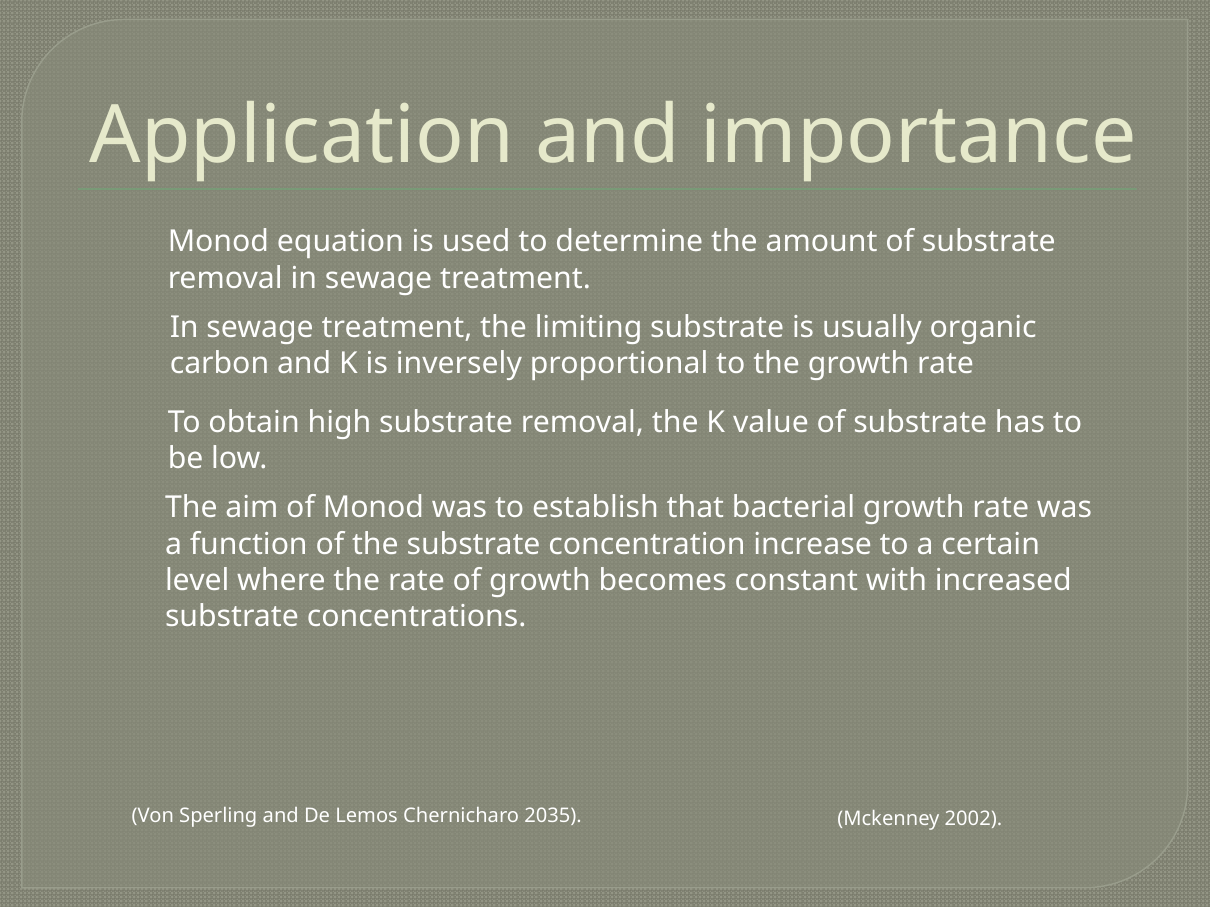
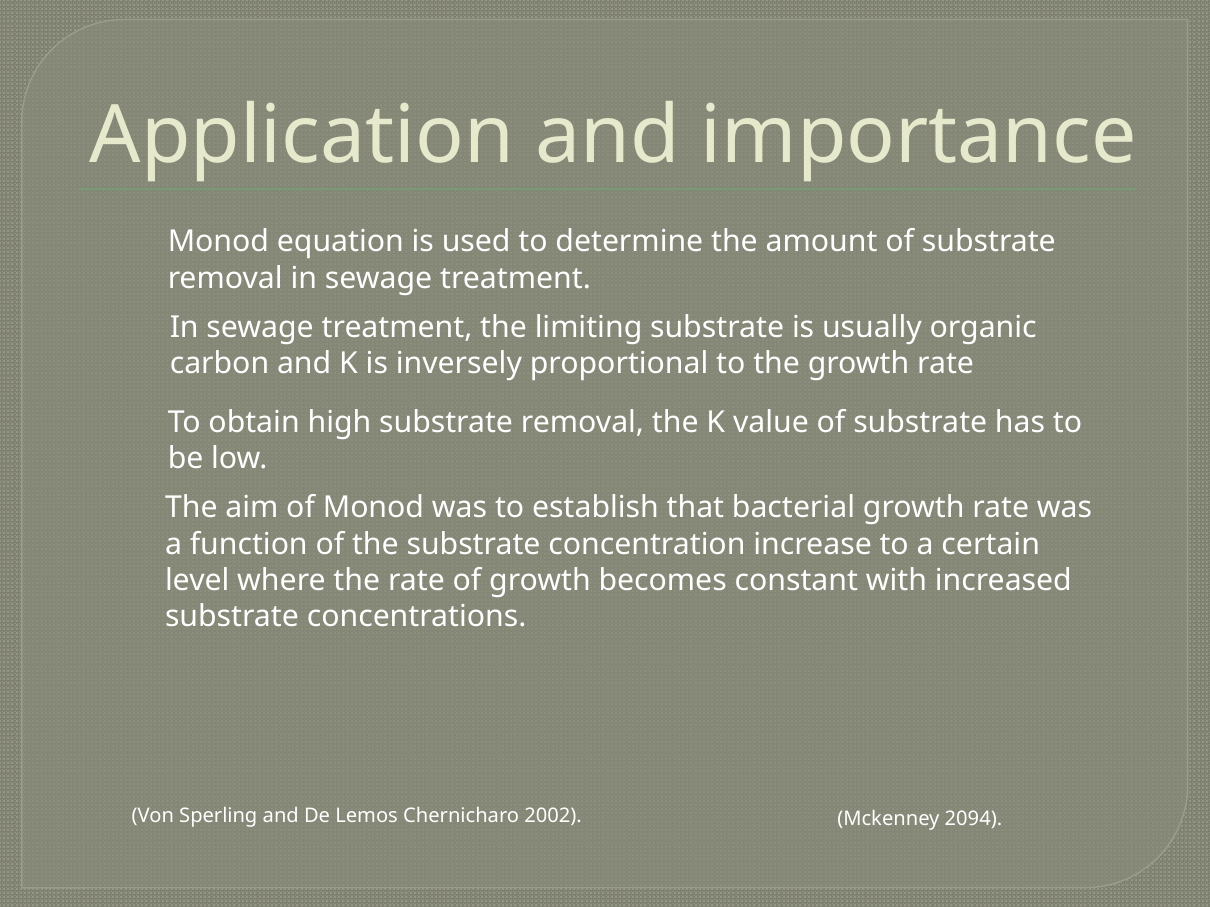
2035: 2035 -> 2002 (553, 816)
2002: 2002 -> 2094 (973, 820)
